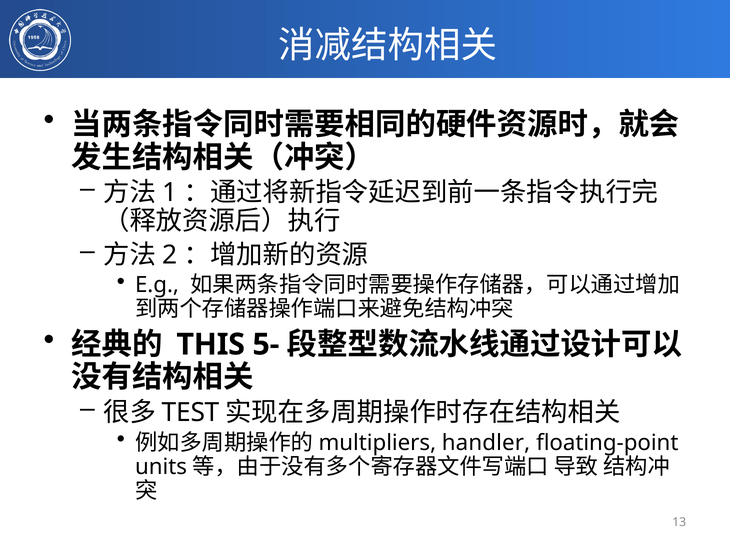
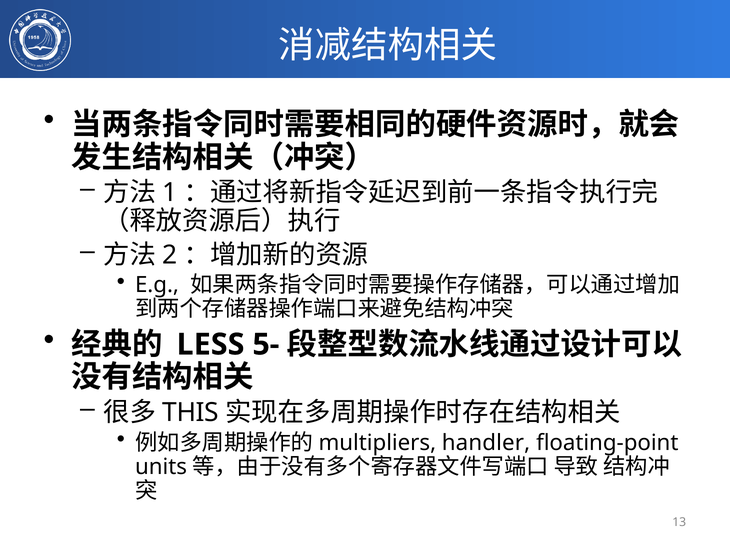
THIS: THIS -> LESS (211, 344)
TEST: TEST -> THIS (191, 412)
